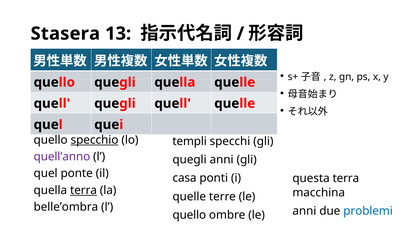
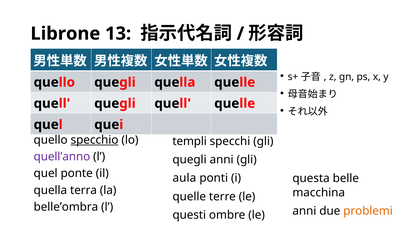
Stasera: Stasera -> Librone (65, 34)
casa: casa -> aula (184, 178)
questa terra: terra -> belle (346, 178)
terra underline: present -> none (84, 190)
problemi colour: blue -> orange (368, 211)
quello: quello -> questi (189, 215)
